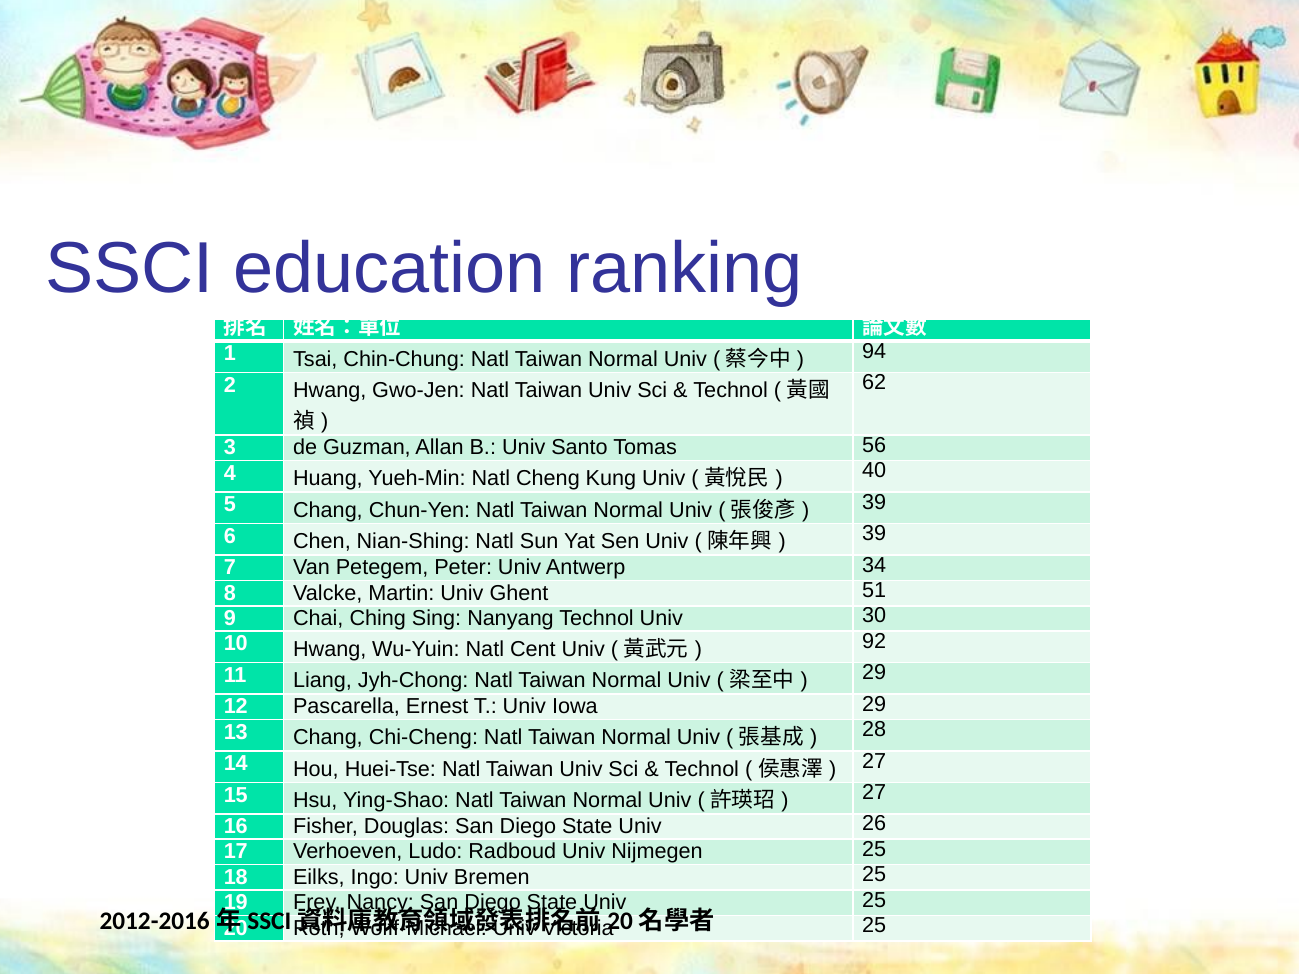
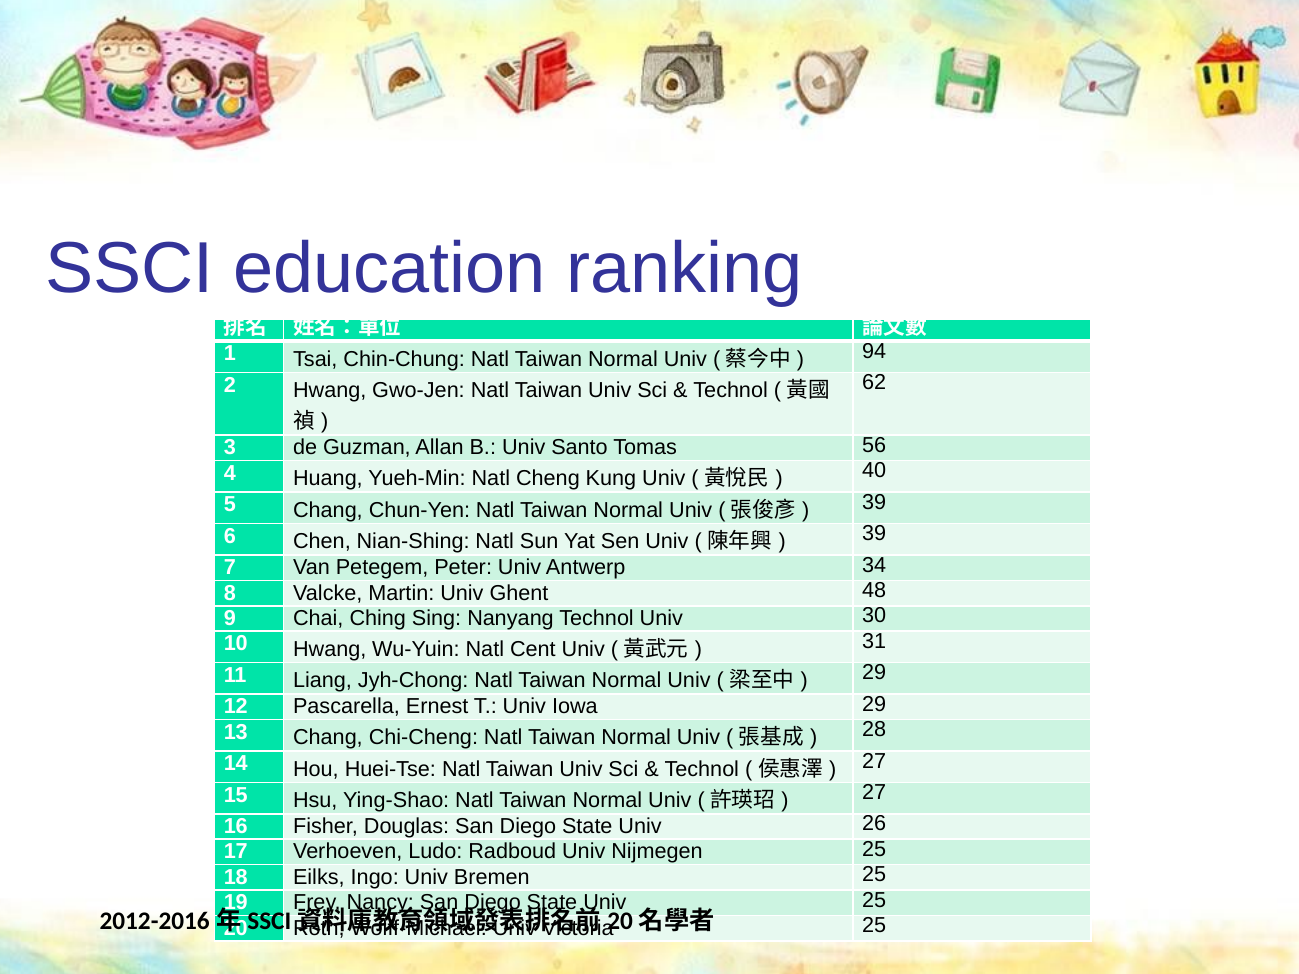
51: 51 -> 48 (874, 590)
92: 92 -> 31 (874, 641)
